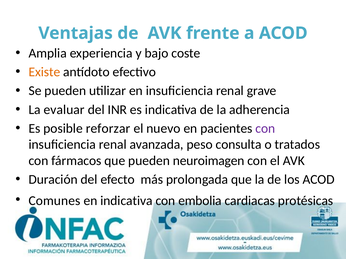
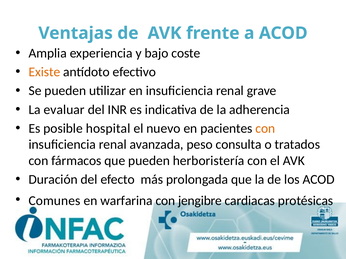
reforzar: reforzar -> hospital (108, 129)
con colour: purple -> orange (265, 129)
neuroimagen: neuroimagen -> herboristería (209, 161)
en indicativa: indicativa -> warfarina (126, 201)
embolia: embolia -> jengibre (200, 201)
